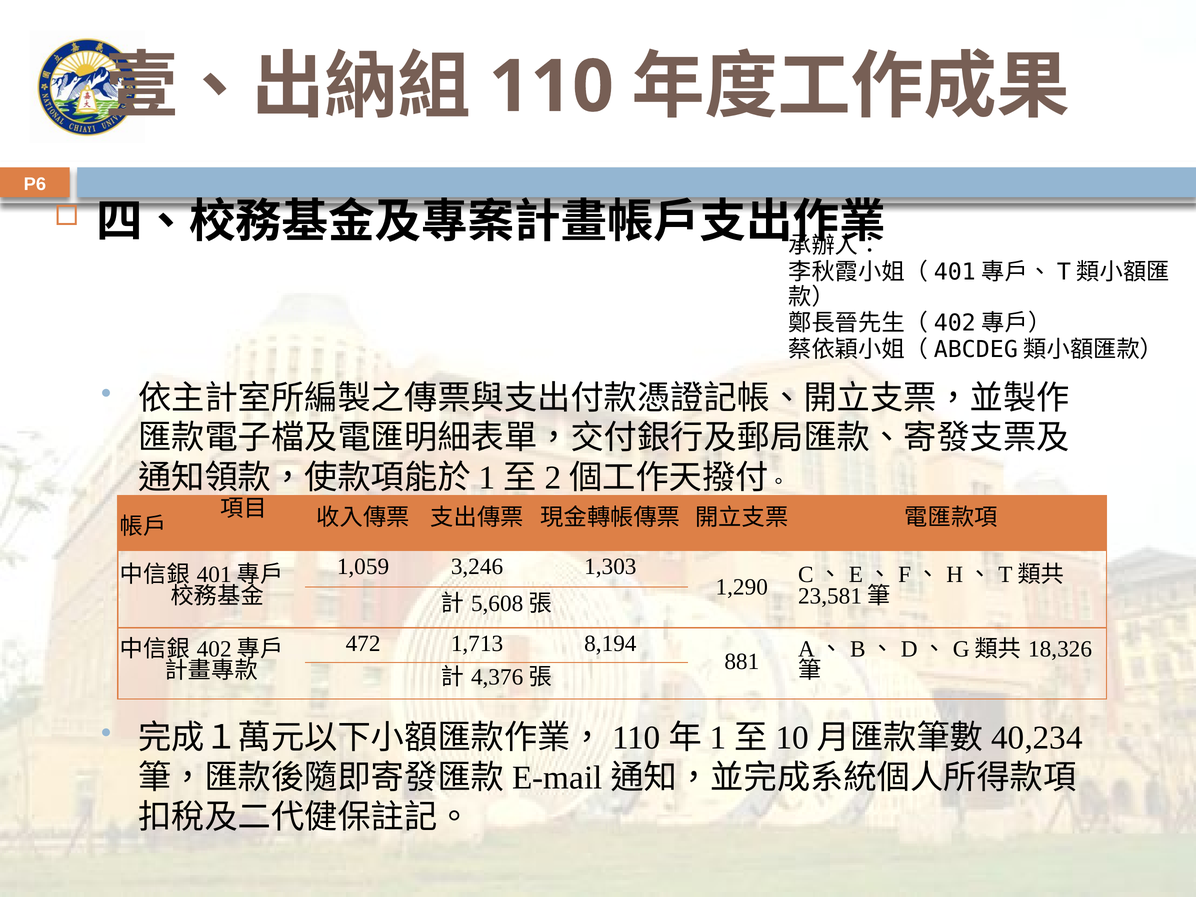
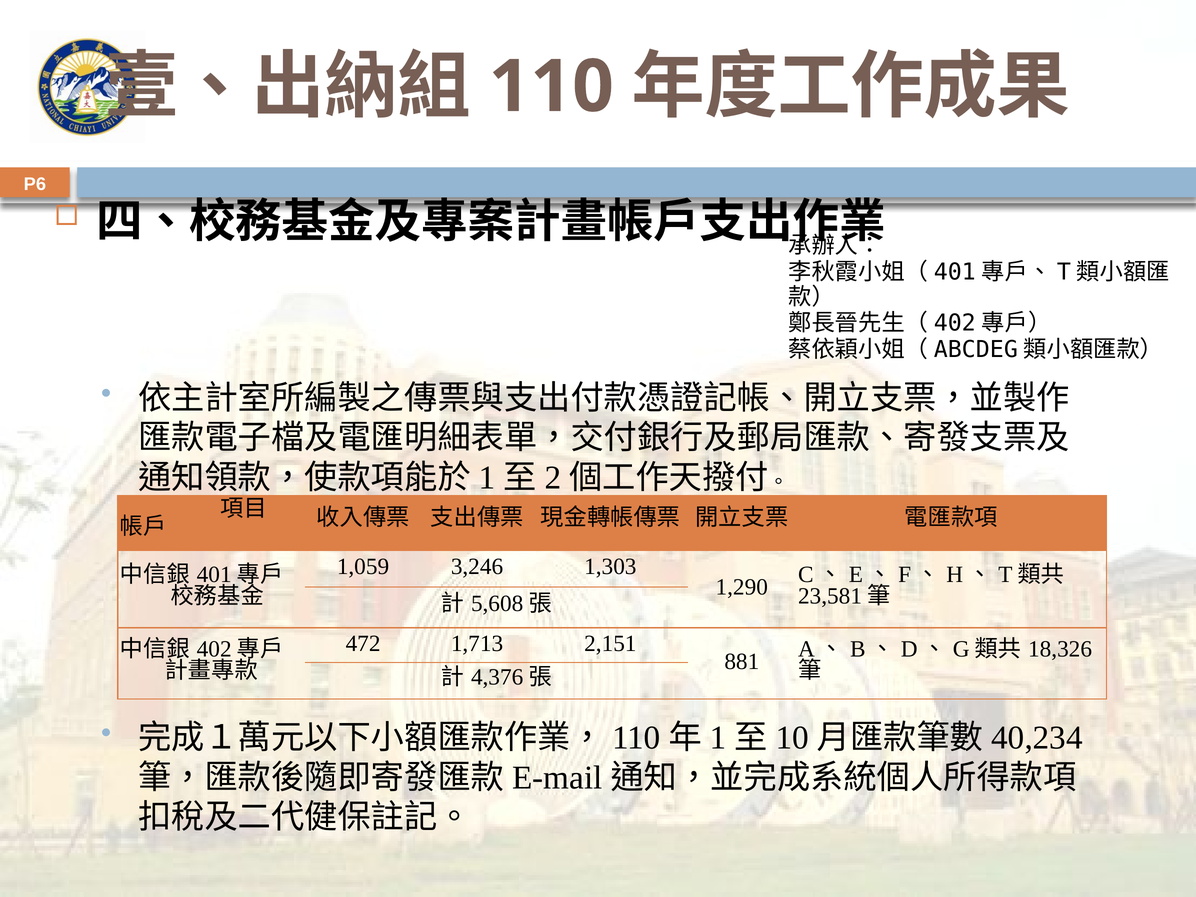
8,194: 8,194 -> 2,151 (610, 643)
